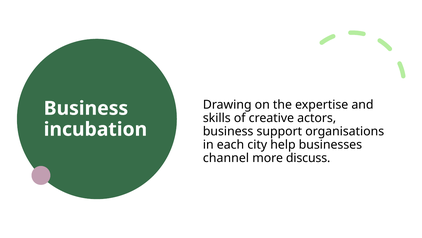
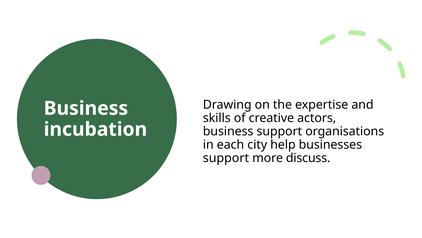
channel: channel -> support (226, 158)
